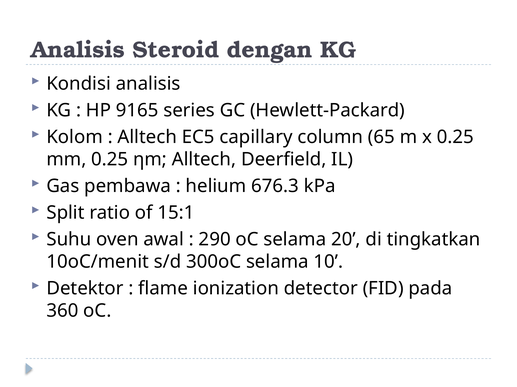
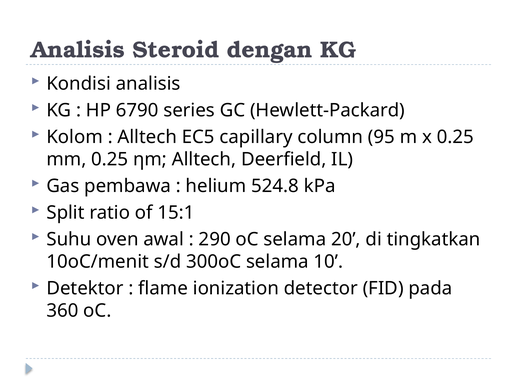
9165: 9165 -> 6790 (137, 111)
65: 65 -> 95 (381, 137)
676.3: 676.3 -> 524.8 (275, 186)
